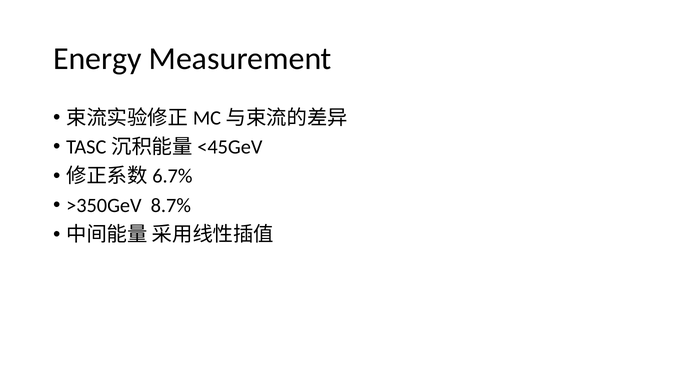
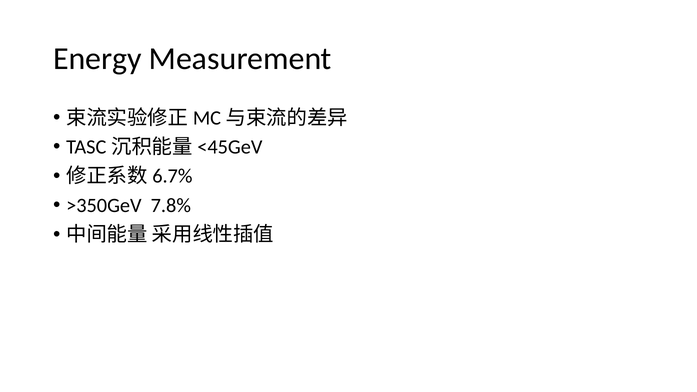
8.7%: 8.7% -> 7.8% (171, 206)
